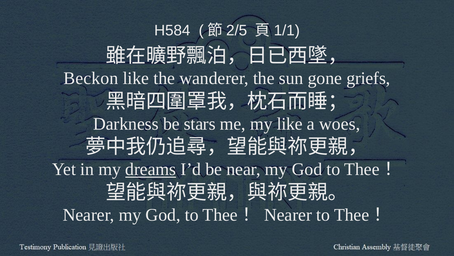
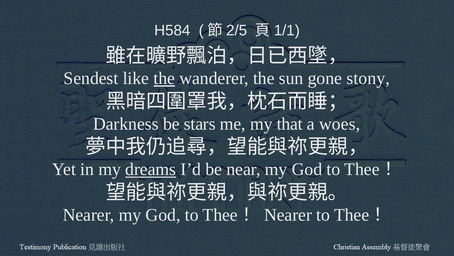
Beckon: Beckon -> Sendest (91, 78)
the underline: none -> present (164, 78)
griefs: griefs -> stony (368, 78)
my like: like -> that (290, 124)
